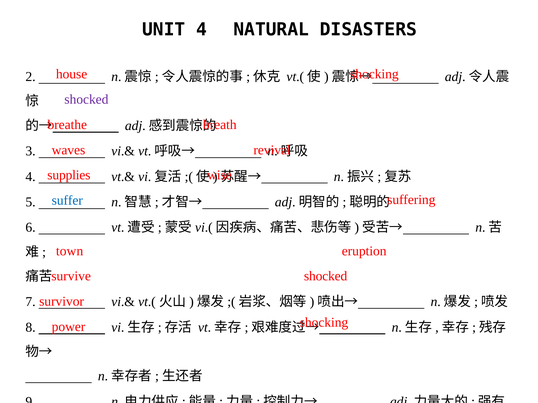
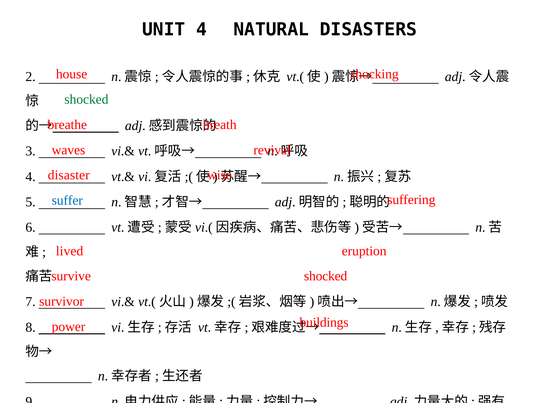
shocked colour: purple -> green (86, 99)
supplies: supplies -> disaster (69, 175)
town: town -> lived (70, 251)
power shocking: shocking -> buildings (324, 322)
